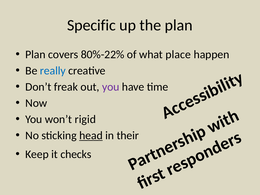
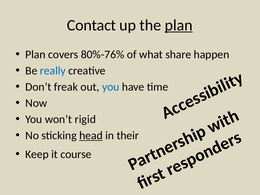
Specific: Specific -> Contact (91, 25)
plan underline: none -> present (179, 25)
80%-22%: 80%-22% -> 80%-76% (103, 55)
place: place -> share (178, 55)
you colour: purple -> blue (111, 87)
checks: checks -> course (76, 154)
